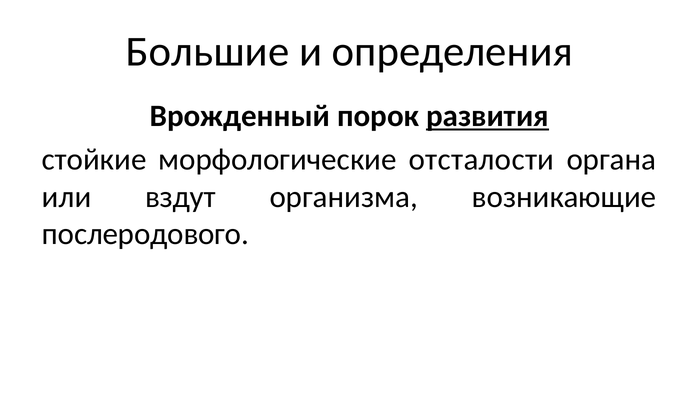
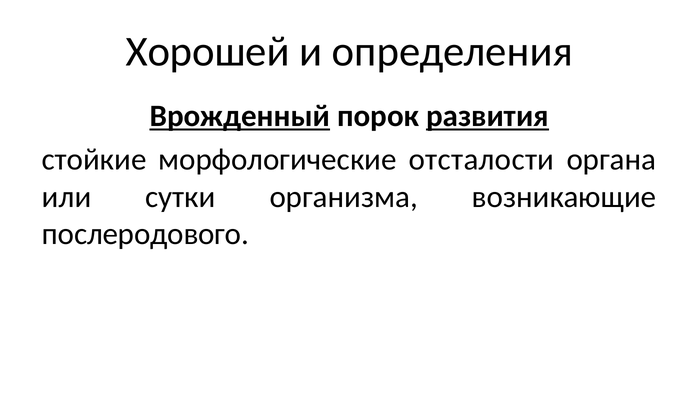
Большие: Большие -> Хорошей (208, 51)
Врожденный underline: none -> present (240, 116)
вздут: вздут -> сутки (180, 197)
